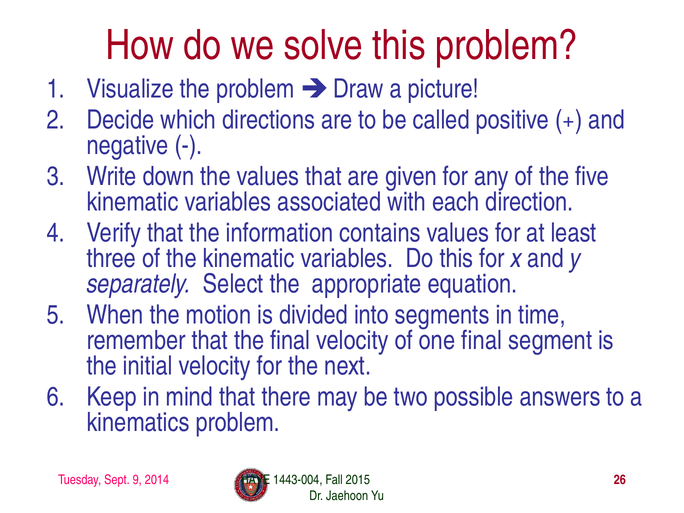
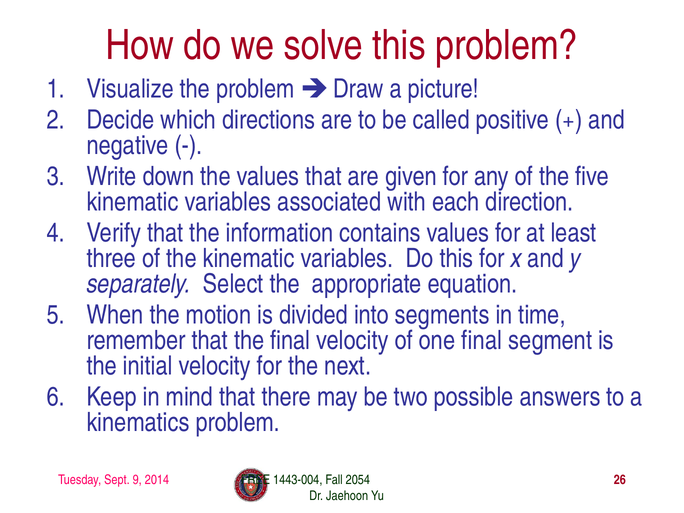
HAVE: HAVE -> FREE (255, 480)
2015: 2015 -> 2054 (358, 480)
